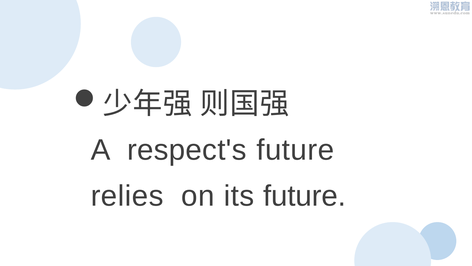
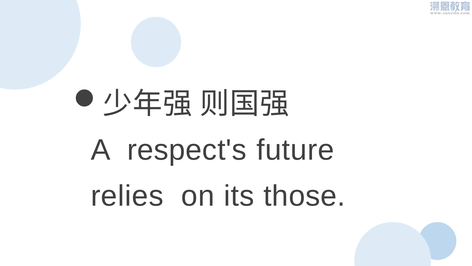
its future: future -> those (304, 196)
